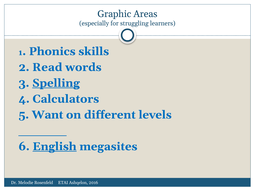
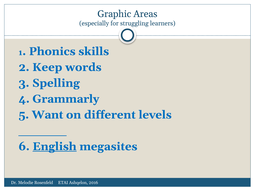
Read: Read -> Keep (47, 67)
Spelling underline: present -> none (56, 83)
Calculators: Calculators -> Grammarly (66, 99)
